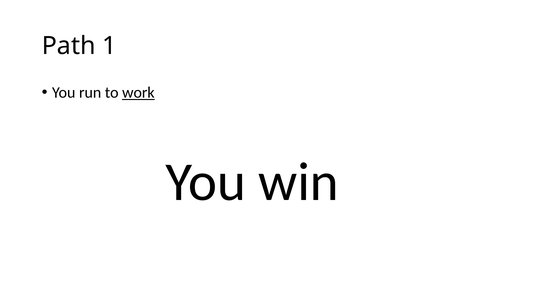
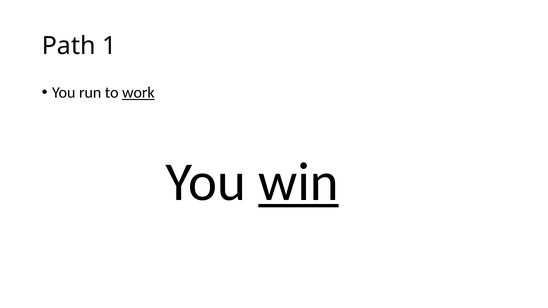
win underline: none -> present (298, 182)
